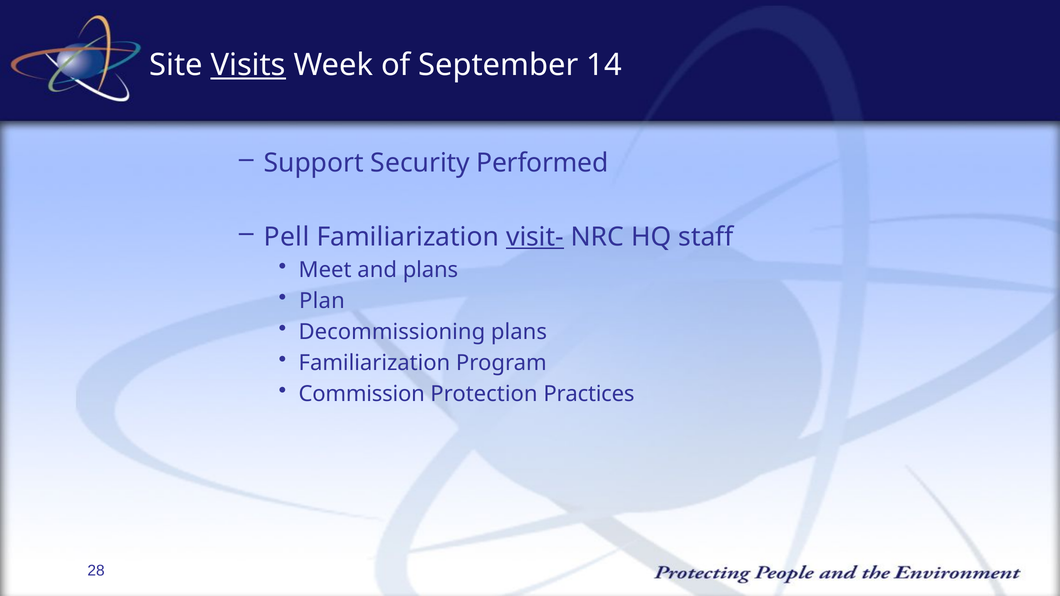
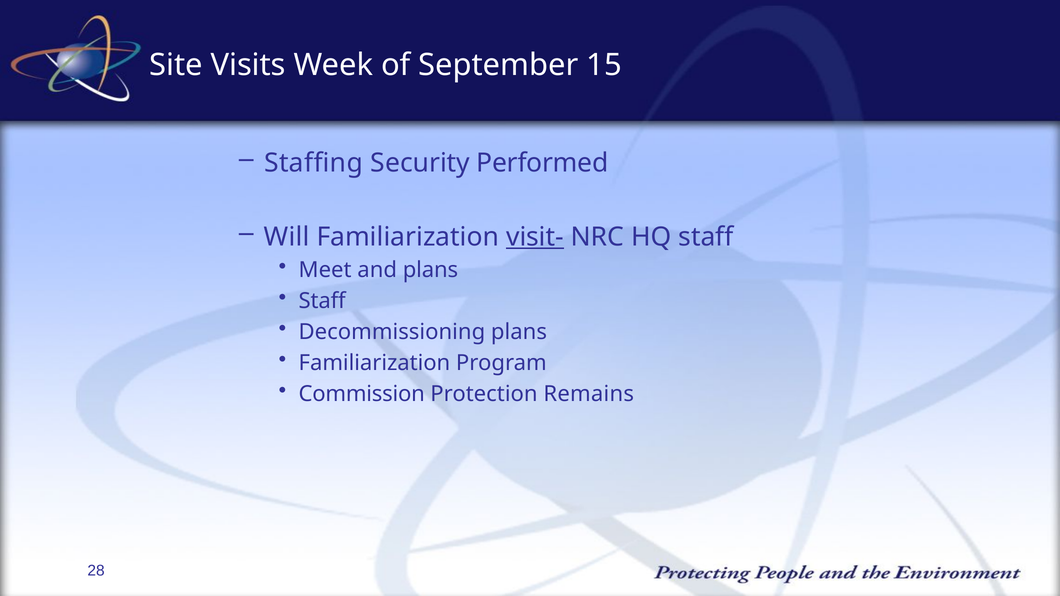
Visits underline: present -> none (248, 65)
14: 14 -> 15 (604, 65)
Support: Support -> Staffing (314, 163)
Pell: Pell -> Will (287, 237)
Plan: Plan -> Staff (322, 301)
Practices: Practices -> Remains (589, 394)
